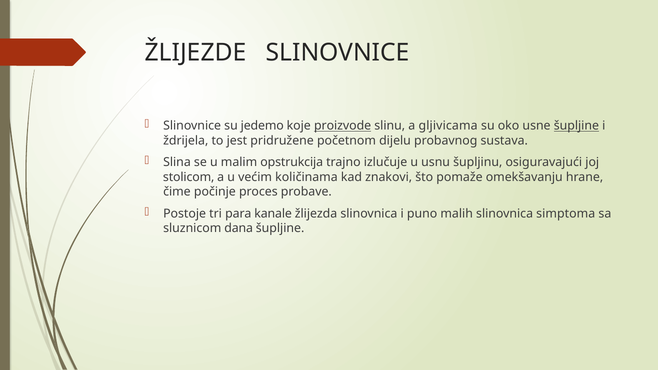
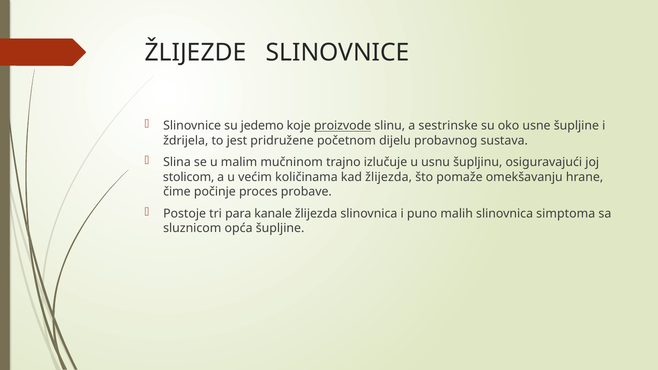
gljivicama: gljivicama -> sestrinske (448, 126)
šupljine underline: present -> none (576, 126)
opstrukcija: opstrukcija -> mučninom (292, 162)
kad znakovi: znakovi -> žlijezda (389, 177)
dana: dana -> opća (239, 228)
